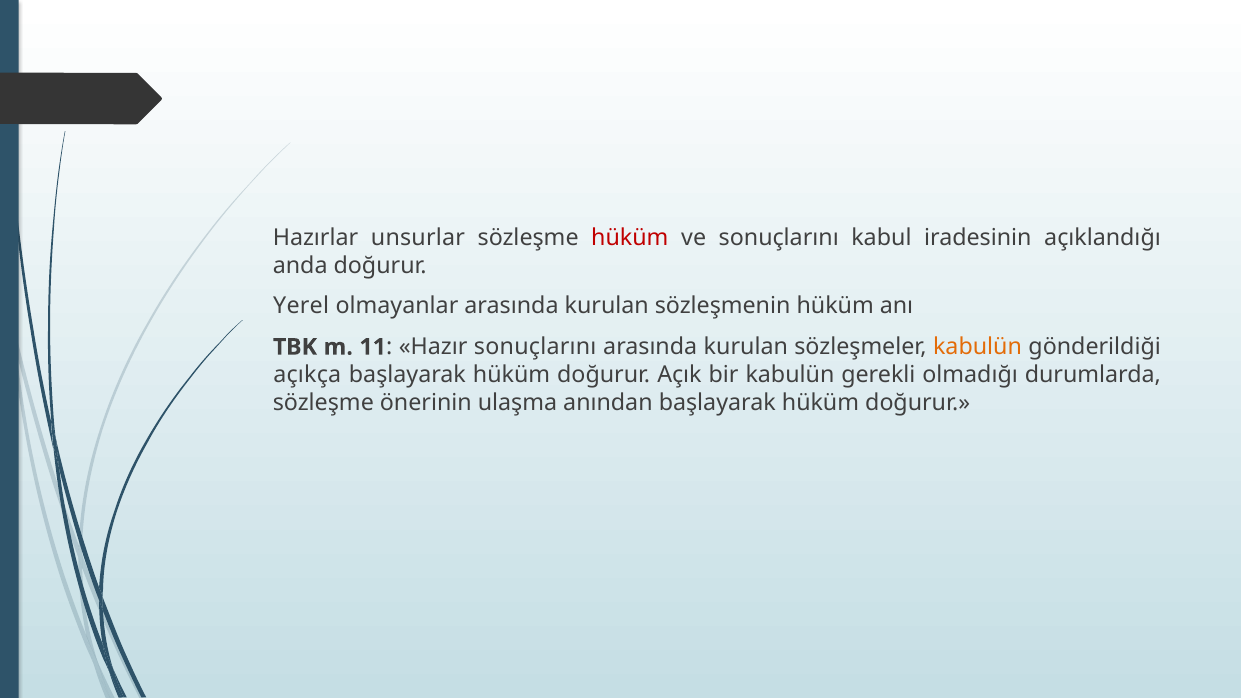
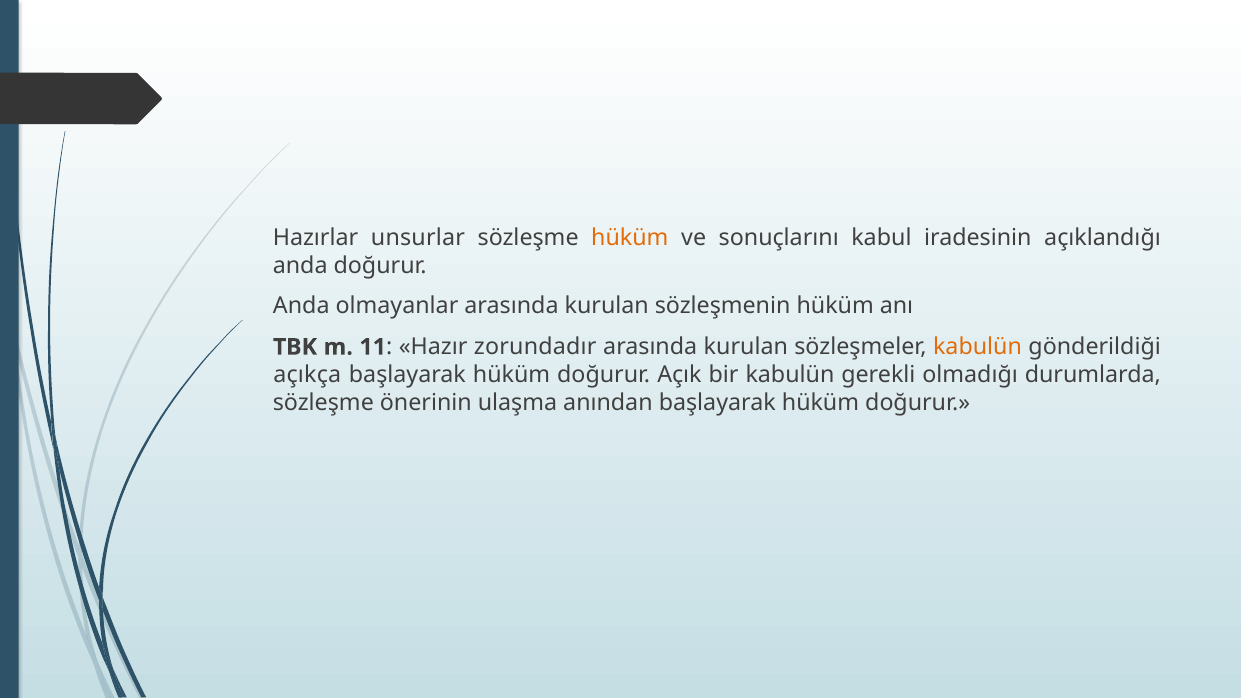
hüküm colour: red -> orange (630, 237)
Yerel: Yerel -> Anda (301, 306)
Hazır sonuçlarını: sonuçlarını -> zorundadır (535, 347)
